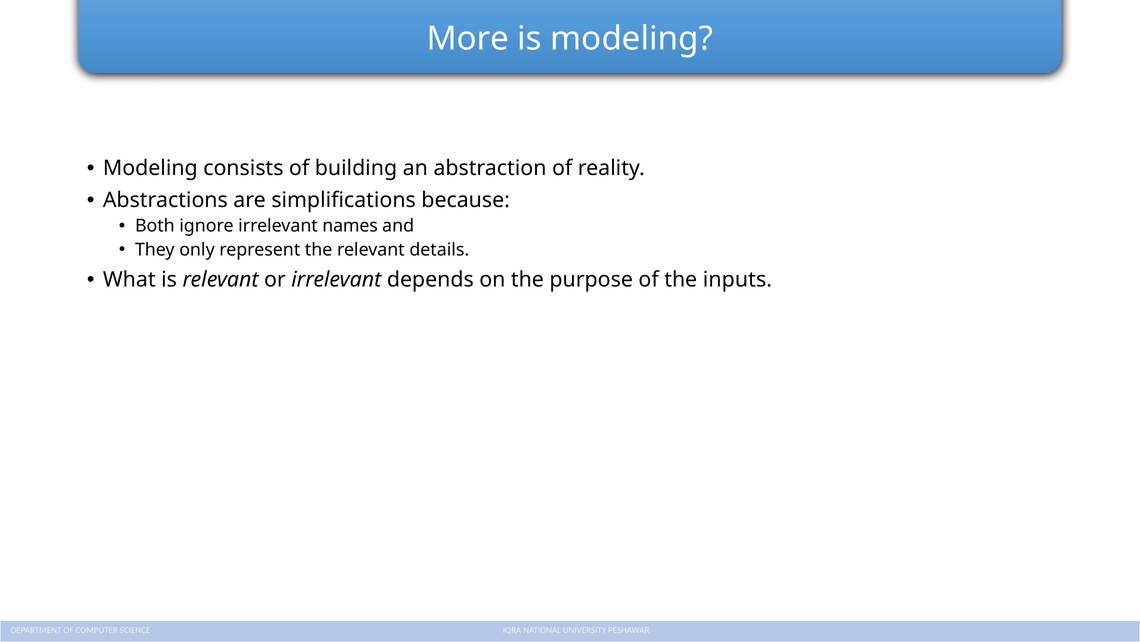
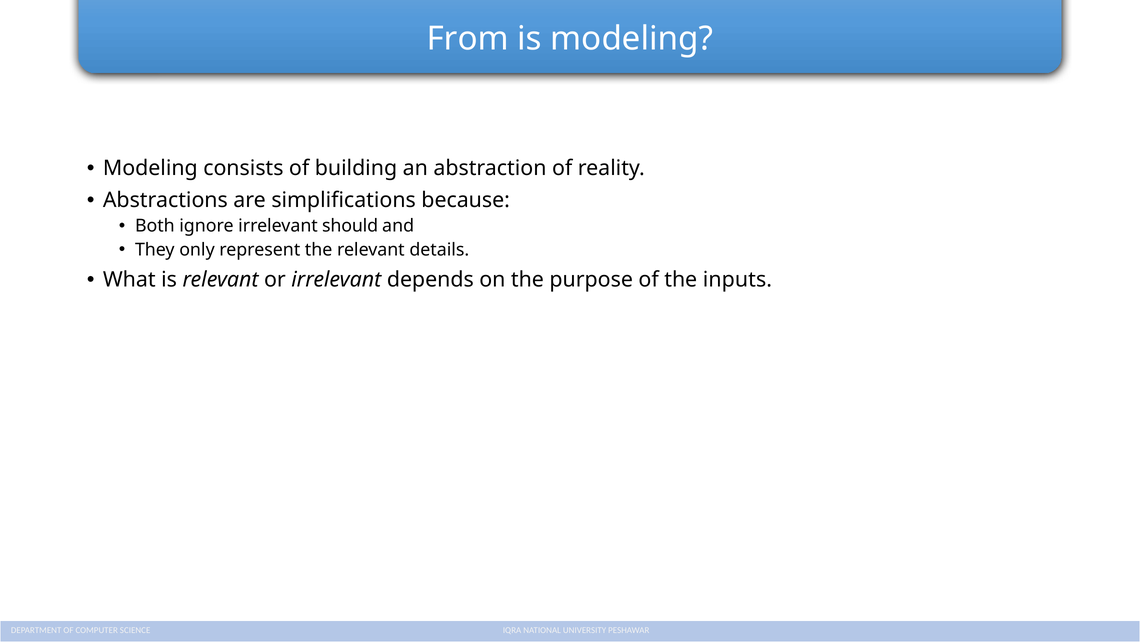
More: More -> From (468, 39)
names: names -> should (350, 226)
